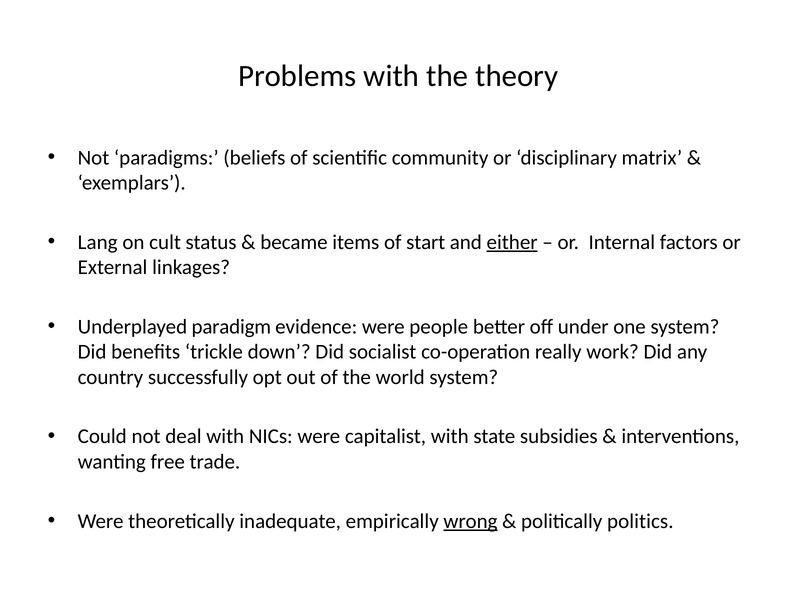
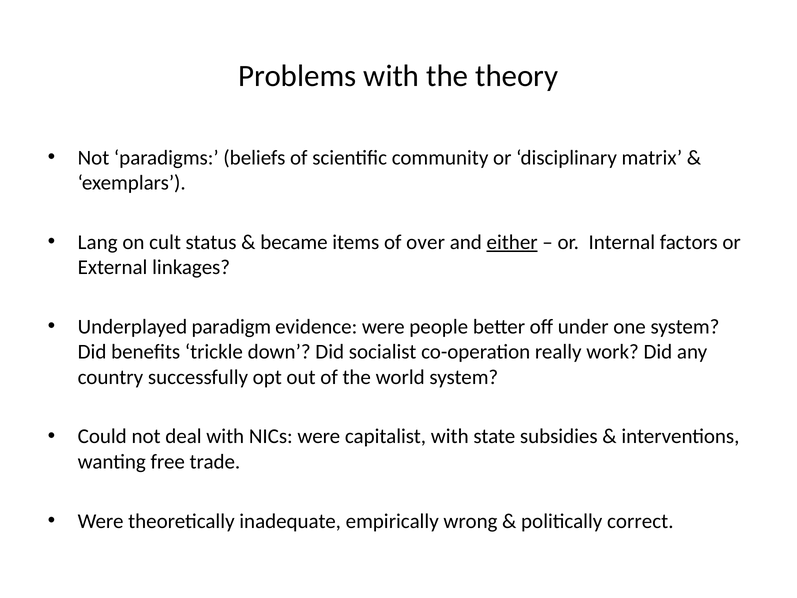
start: start -> over (426, 242)
wrong underline: present -> none (470, 521)
politics: politics -> correct (640, 521)
